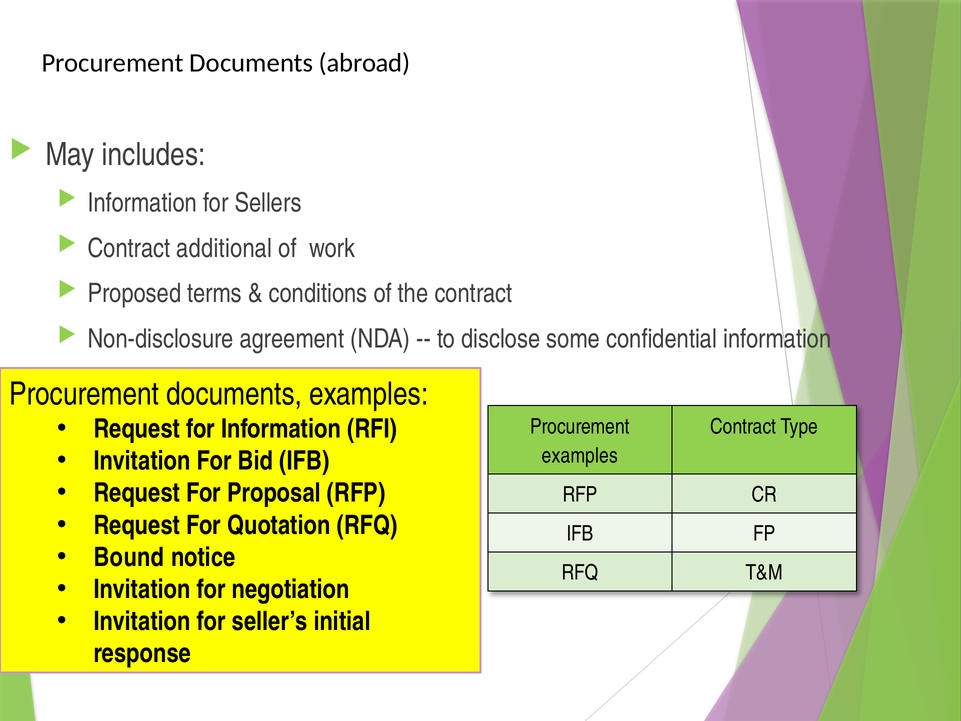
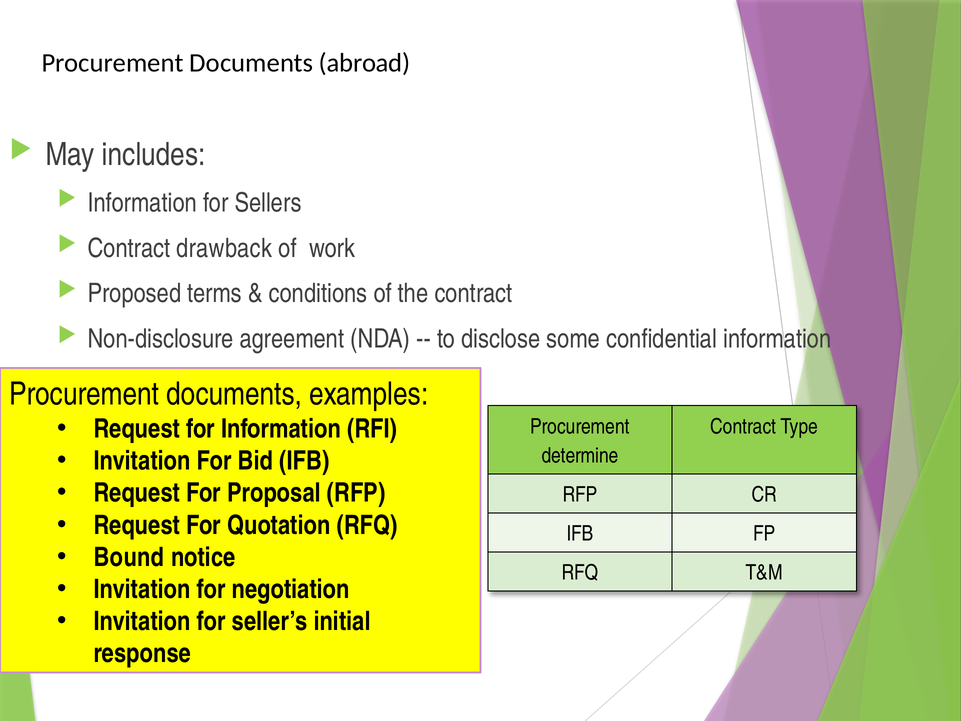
additional: additional -> drawback (224, 248)
examples: examples -> determine (580, 456)
